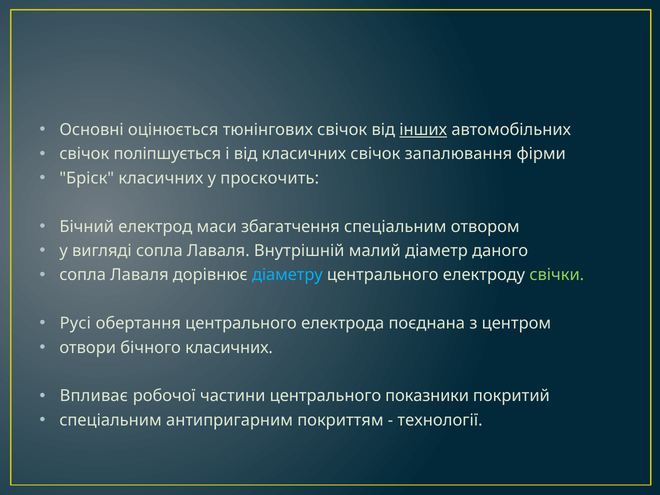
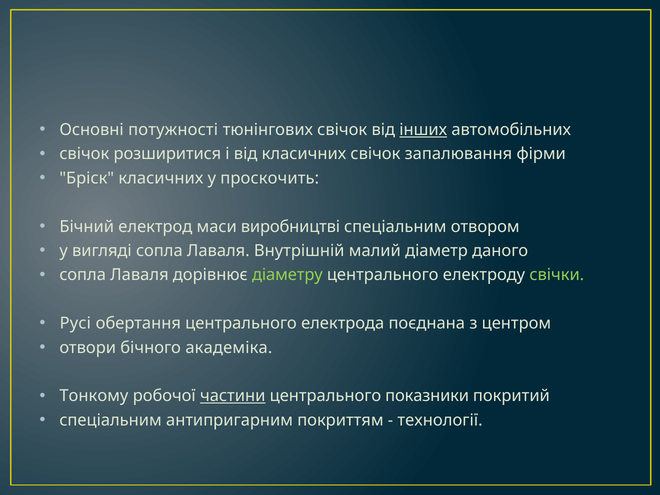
оцінюється: оцінюється -> потужності (173, 130)
поліпшується: поліпшується -> розширитися (167, 154)
збагатчення: збагатчення -> виробництві (290, 227)
діаметру colour: light blue -> light green (287, 275)
бічного класичних: класичних -> академіка (229, 348)
Впливає: Впливає -> Тонкому (94, 396)
частини underline: none -> present (233, 396)
